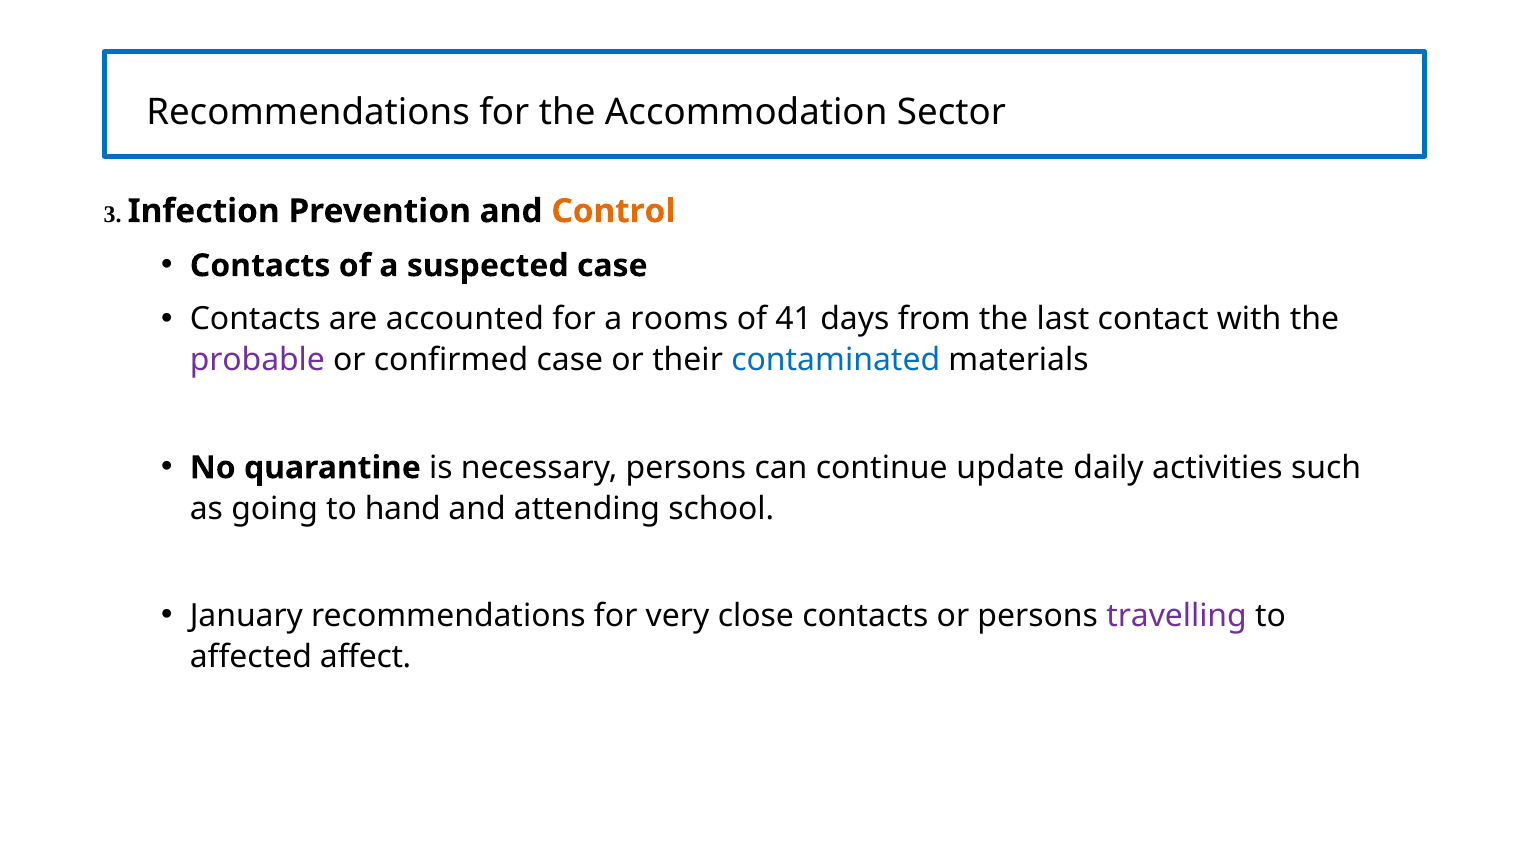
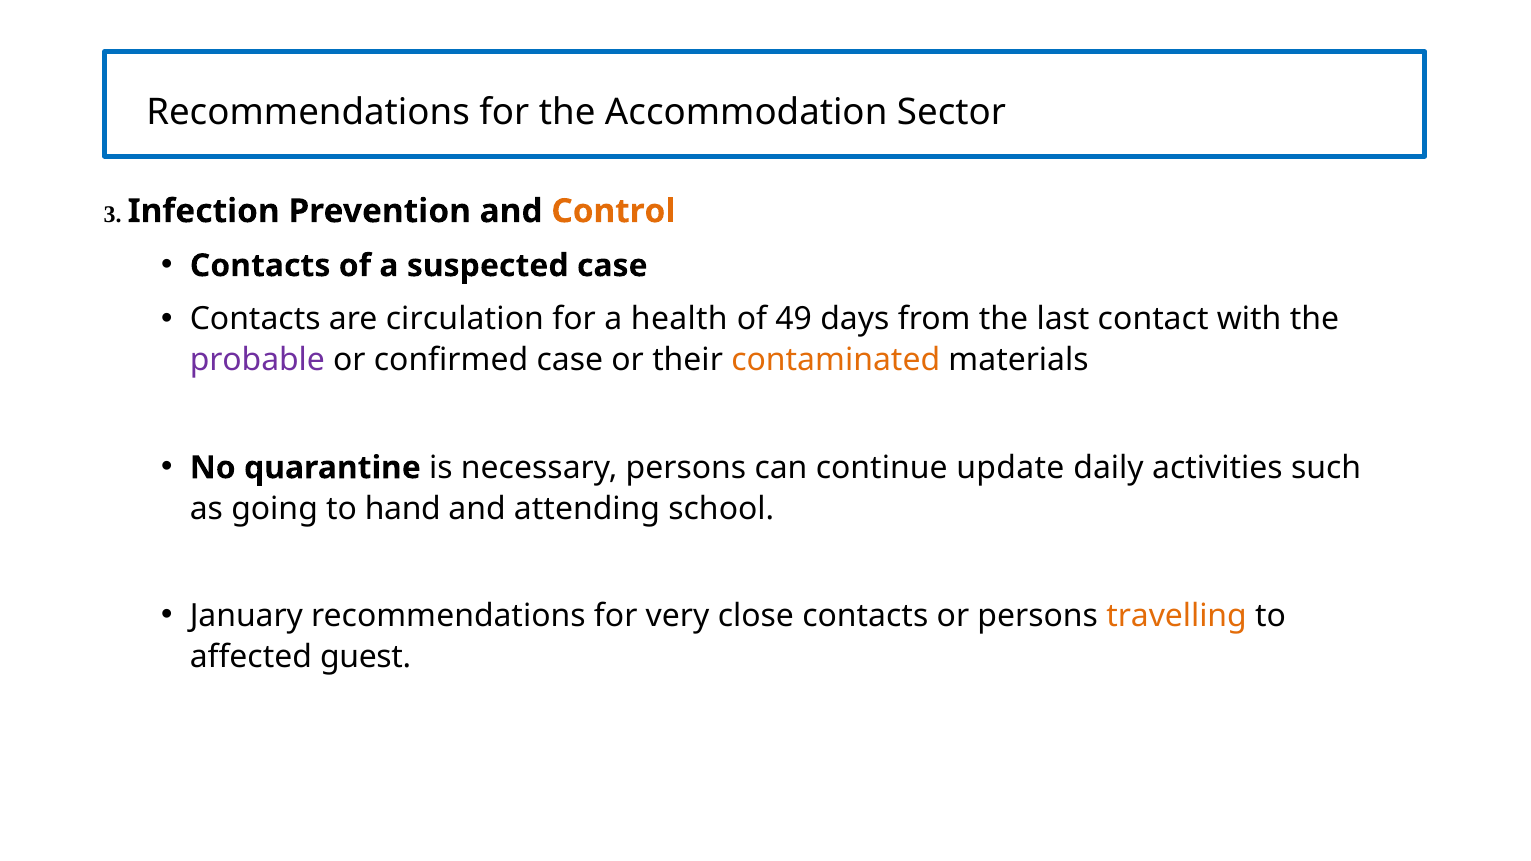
accounted: accounted -> circulation (465, 319)
rooms: rooms -> health (679, 319)
41: 41 -> 49 (794, 319)
contaminated colour: blue -> orange (836, 360)
travelling colour: purple -> orange (1177, 616)
affect: affect -> guest (366, 657)
